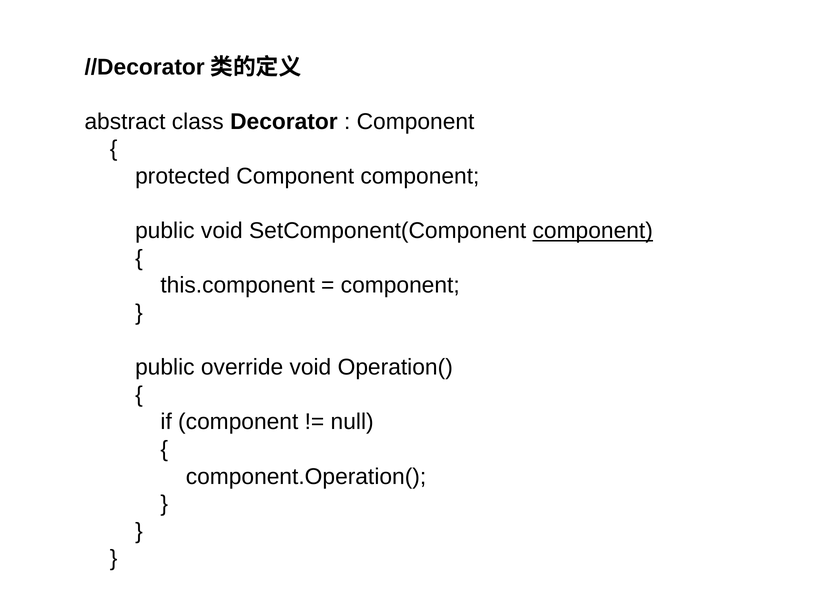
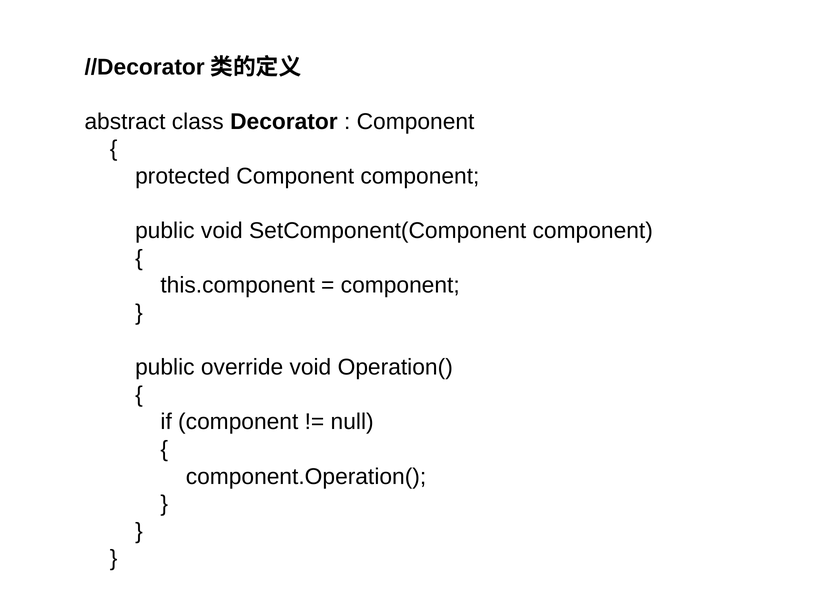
component underline: present -> none (593, 231)
